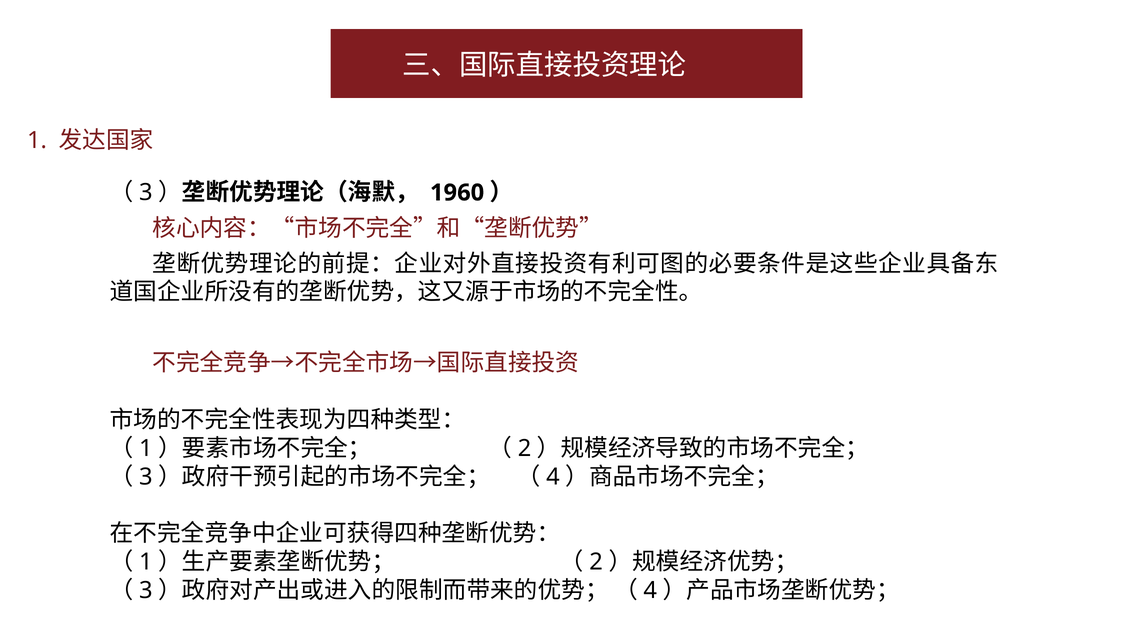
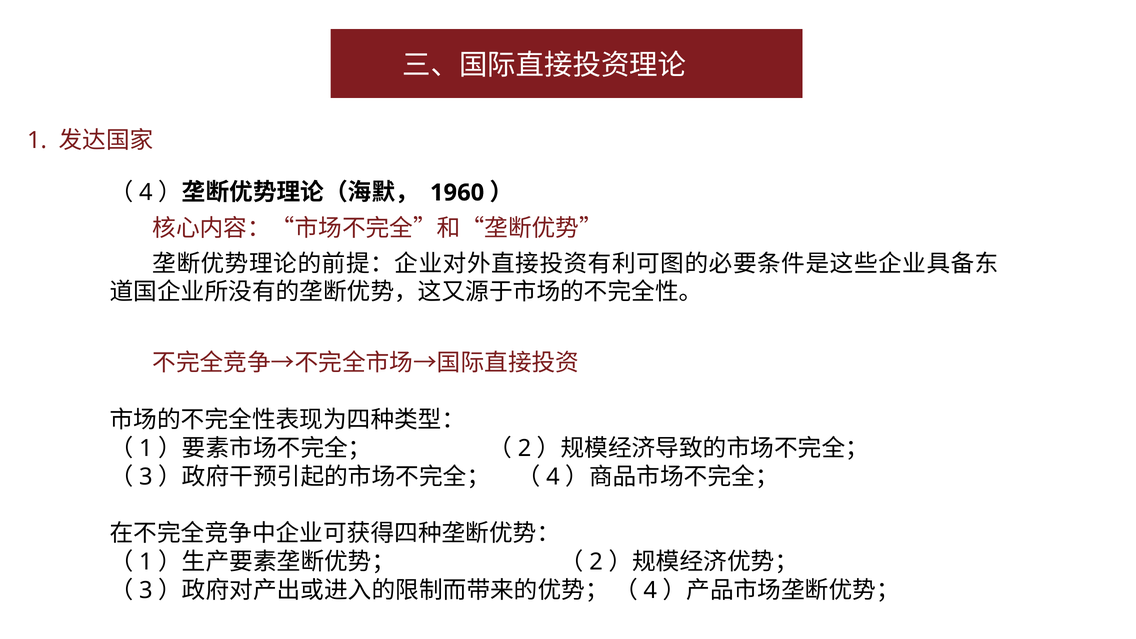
3: 3 -> 4 (146, 193)
